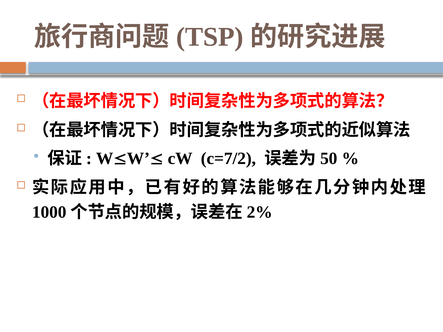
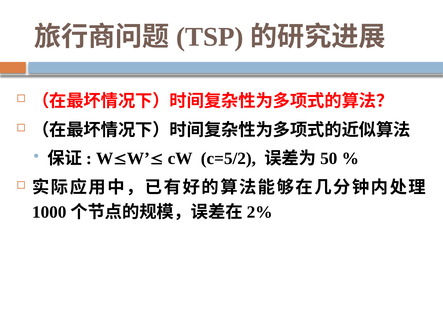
c=7/2: c=7/2 -> c=5/2 (228, 158)
